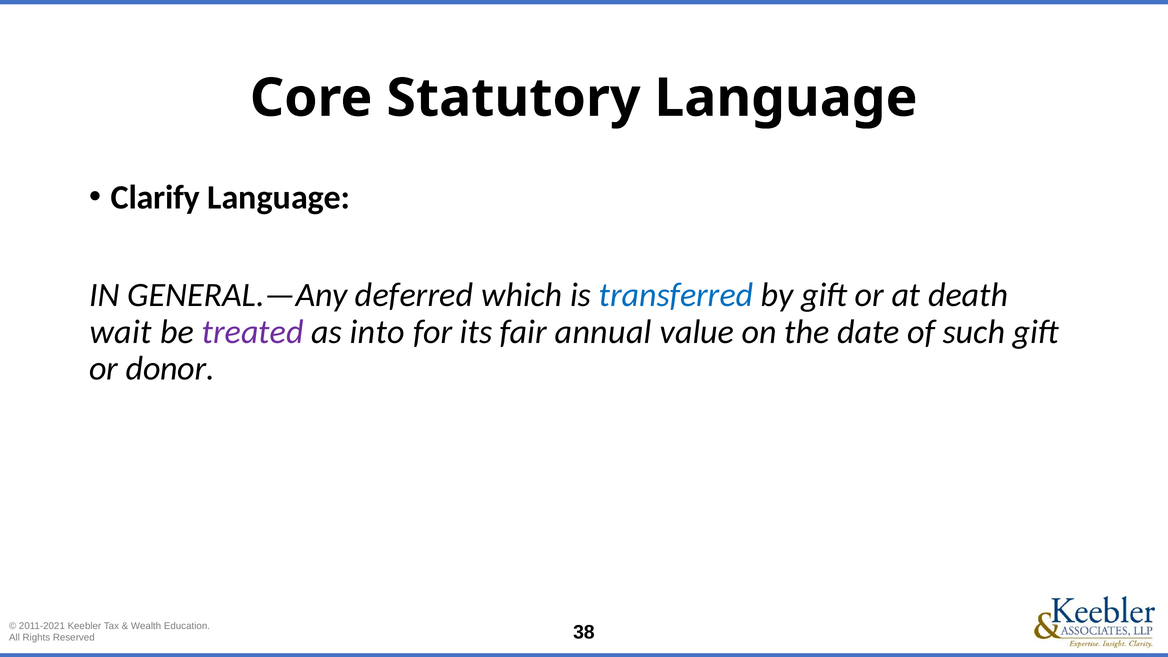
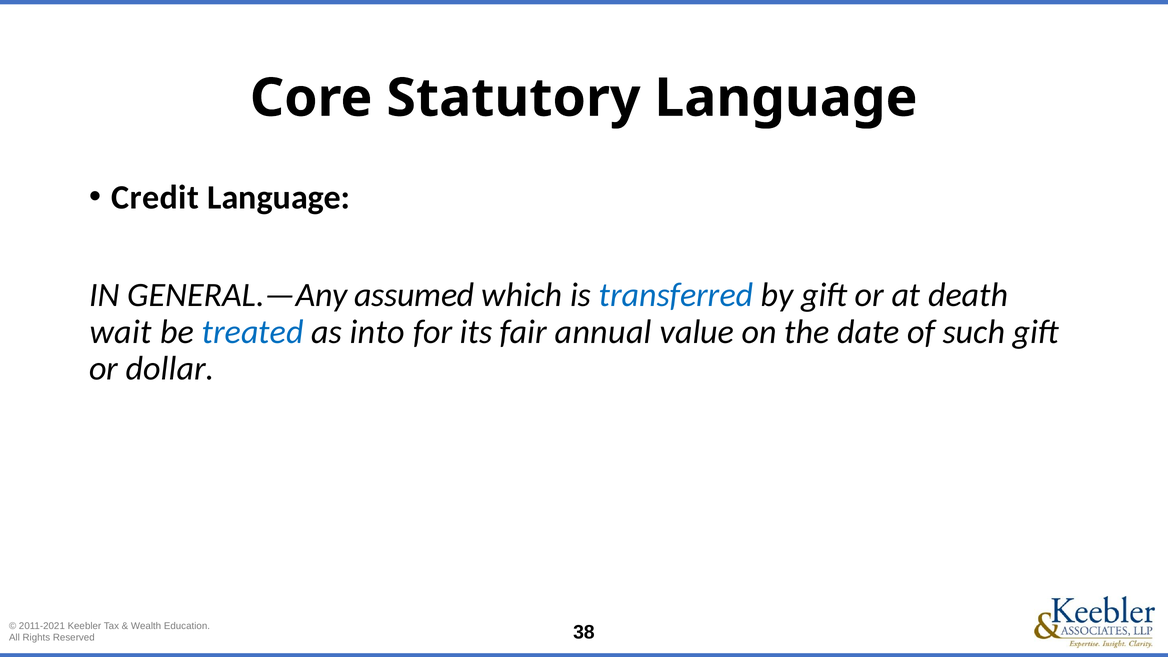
Clarify: Clarify -> Credit (155, 197)
deferred: deferred -> assumed (414, 295)
treated colour: purple -> blue (253, 332)
donor: donor -> dollar (170, 369)
